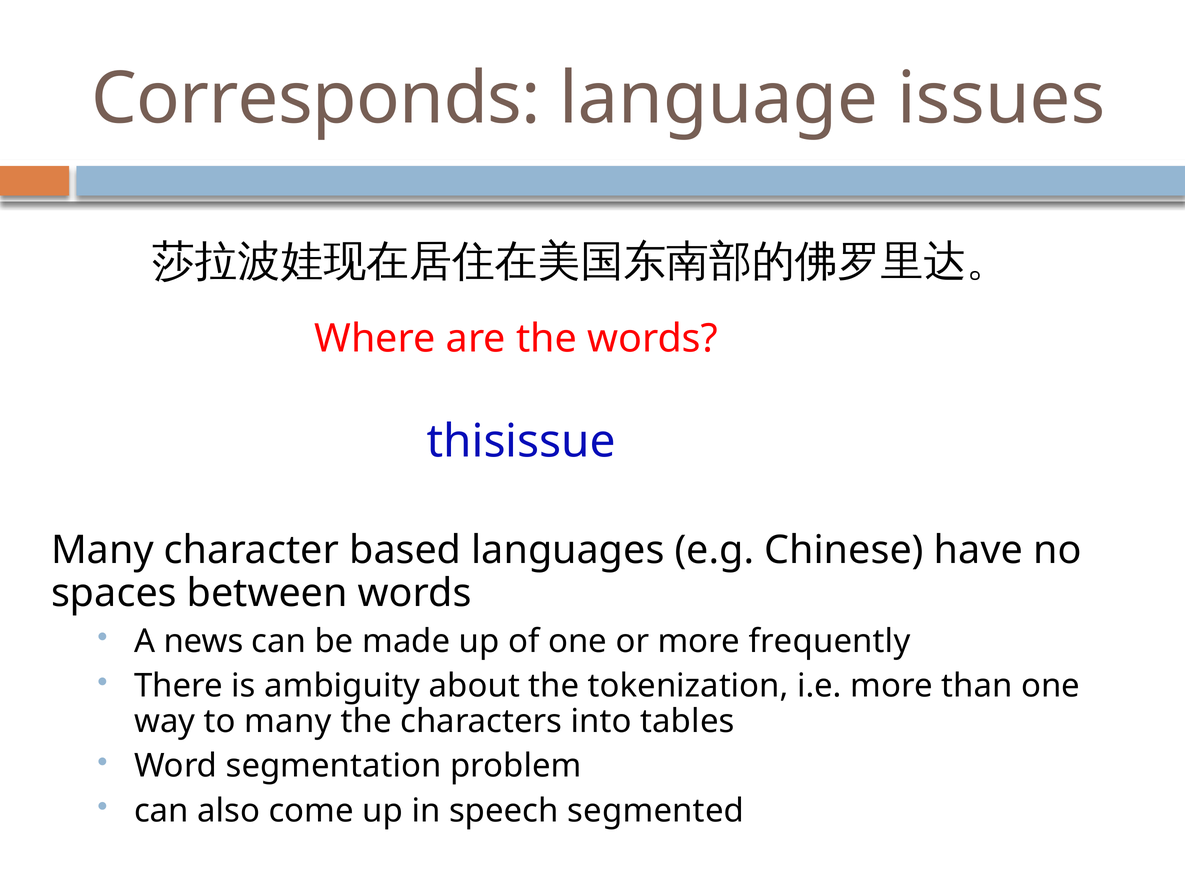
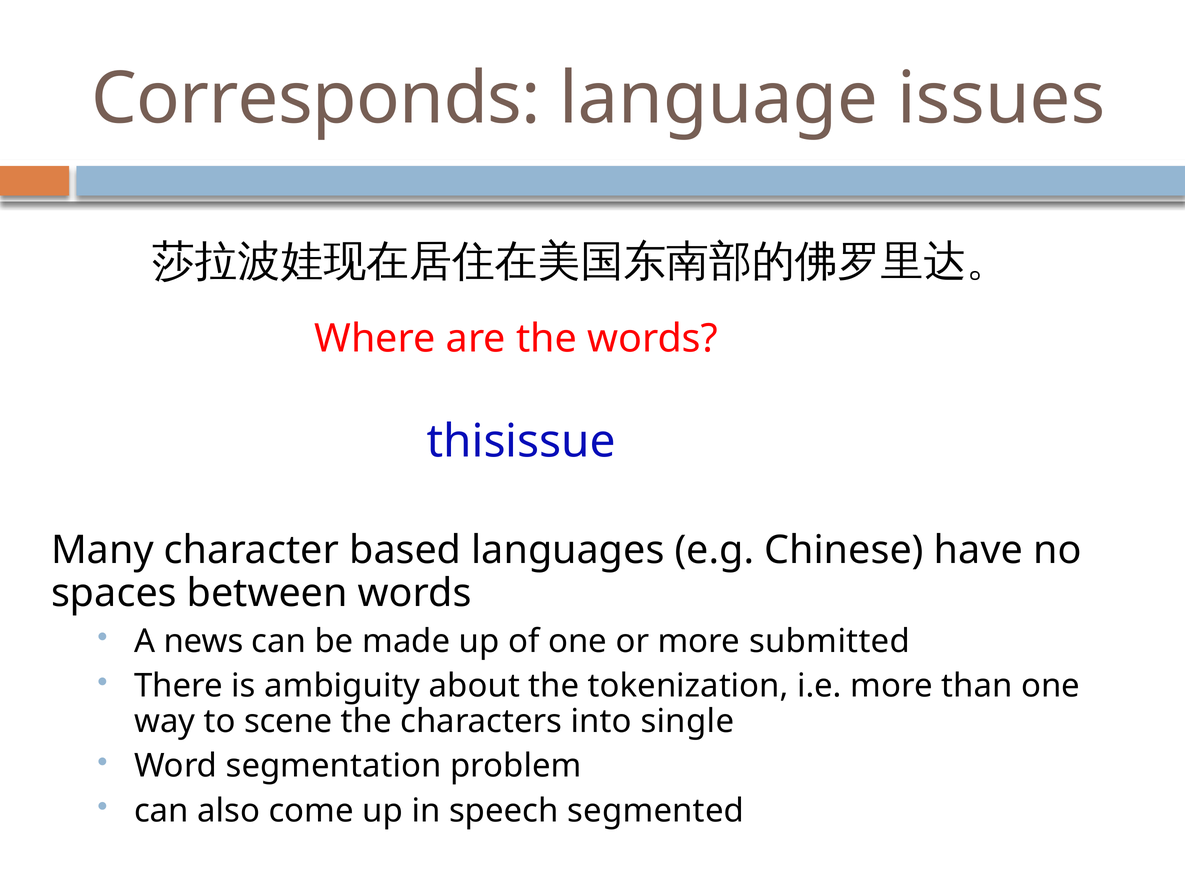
frequently: frequently -> submitted (829, 641)
to many: many -> scene (288, 721)
tables: tables -> single (687, 721)
